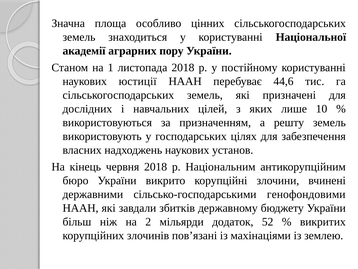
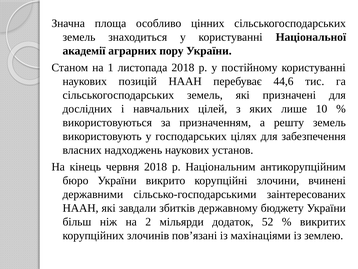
юстиції: юстиції -> позицій (138, 81)
генофондовими: генофондовими -> заінтересованих (306, 194)
